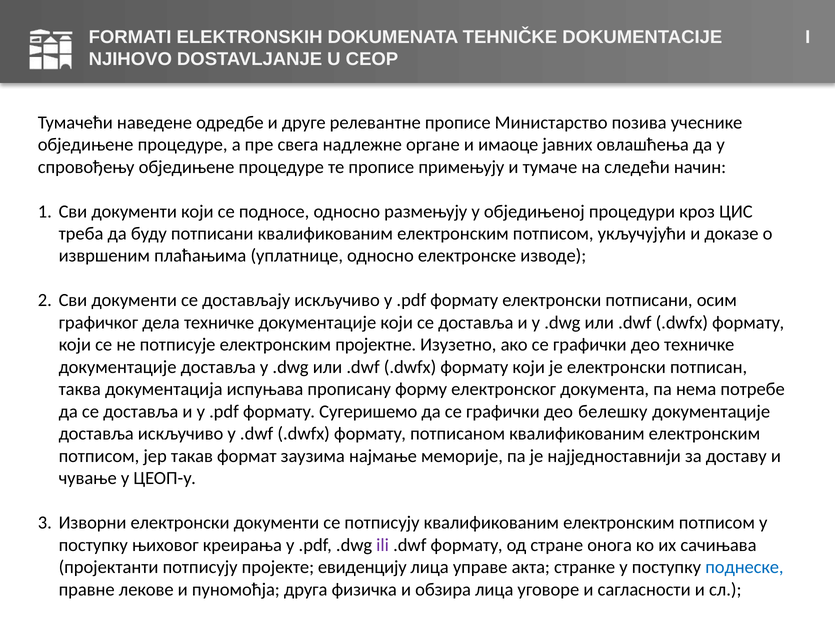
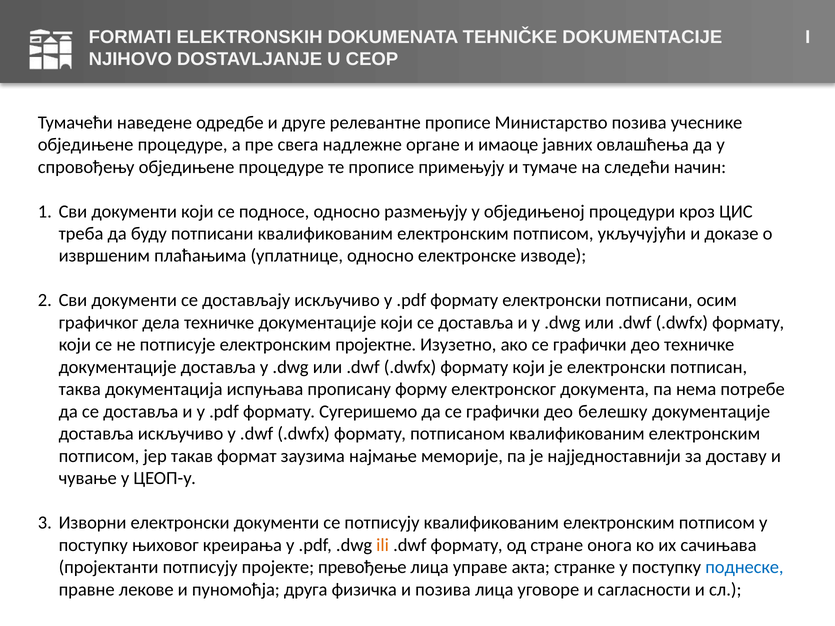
ili colour: purple -> orange (383, 545)
евиденцију: евиденцију -> превођење (362, 568)
и обзира: обзира -> позива (443, 590)
